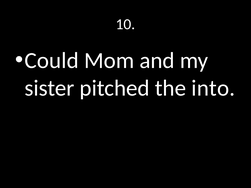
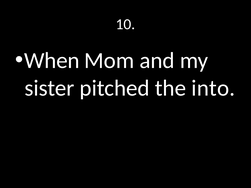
Could: Could -> When (52, 61)
